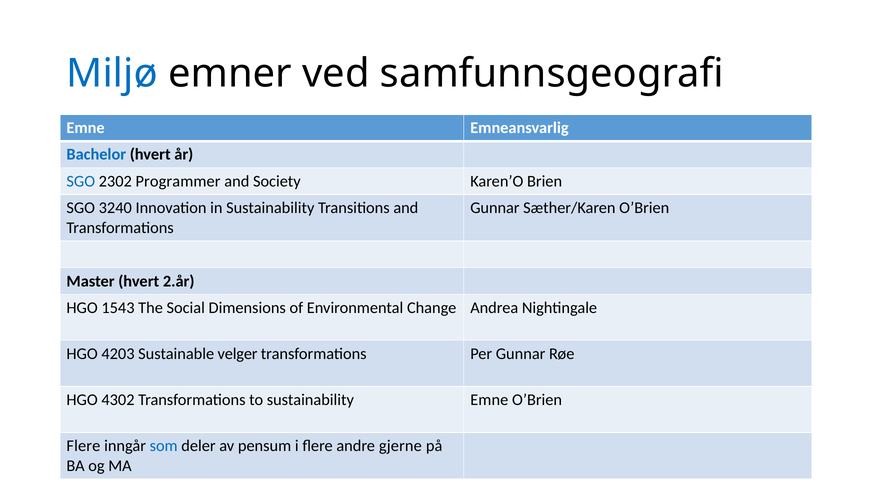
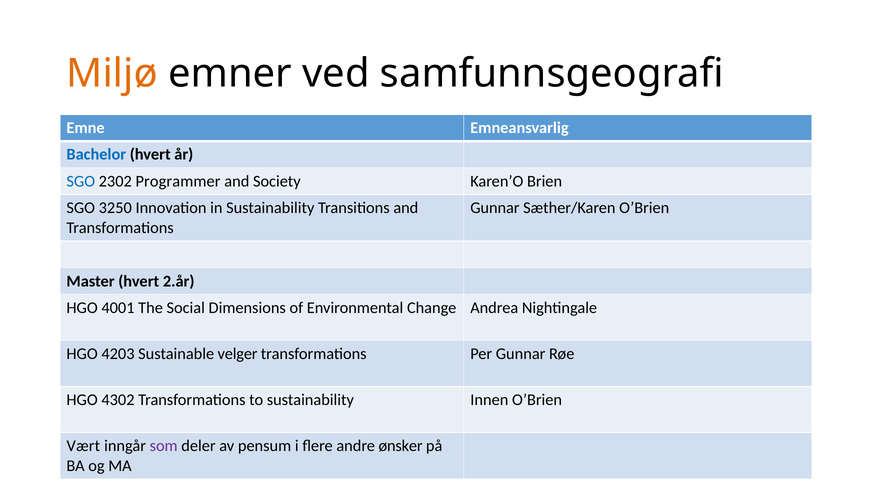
Miljø colour: blue -> orange (112, 73)
3240: 3240 -> 3250 (115, 208)
1543: 1543 -> 4001 (118, 307)
sustainability Emne: Emne -> Innen (489, 399)
Flere: Flere -> Vært (83, 445)
som colour: blue -> purple (164, 445)
gjerne: gjerne -> ønsker (401, 445)
